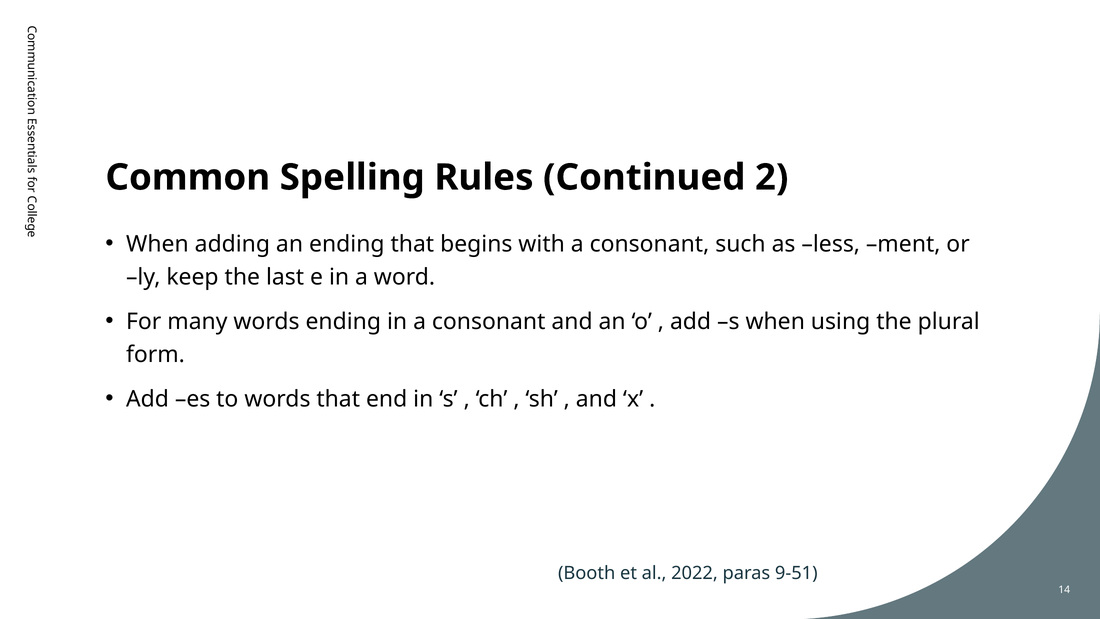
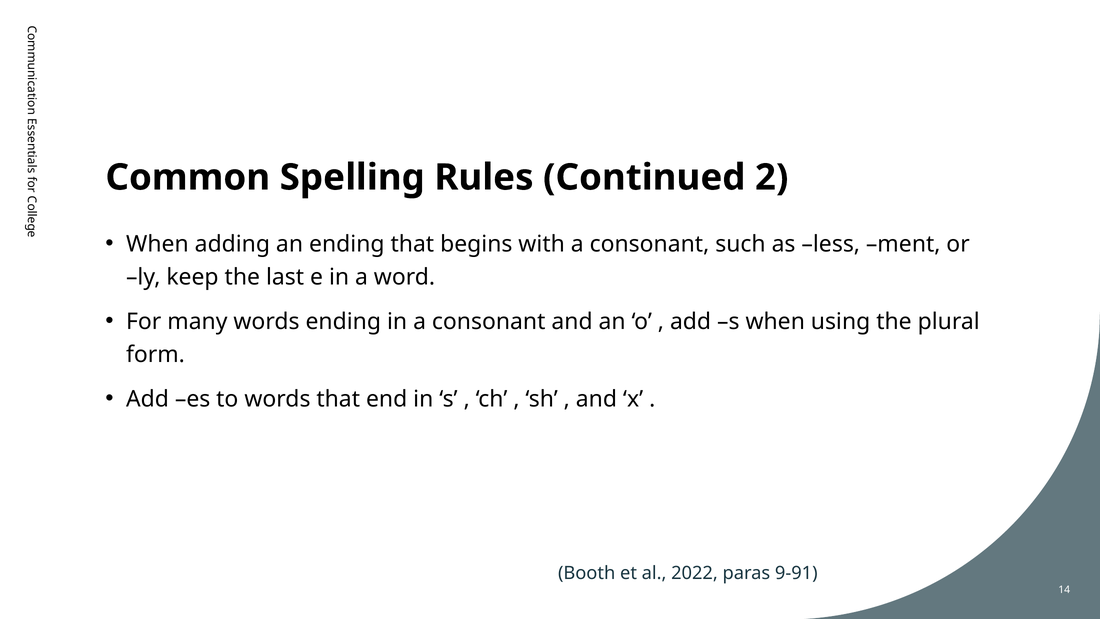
9-51: 9-51 -> 9-91 (796, 573)
